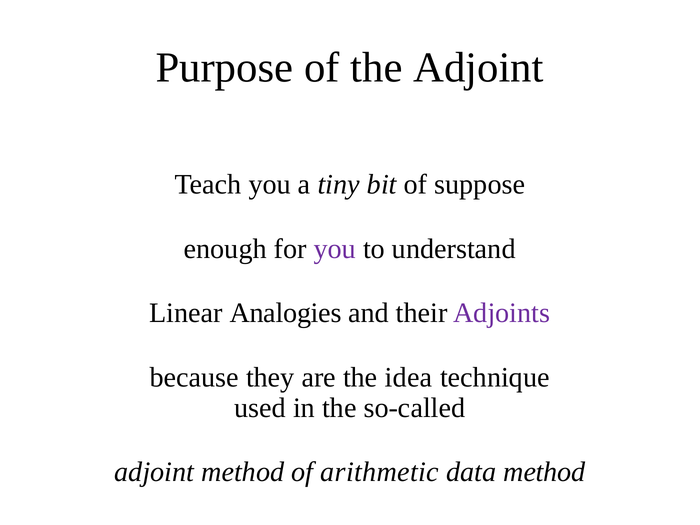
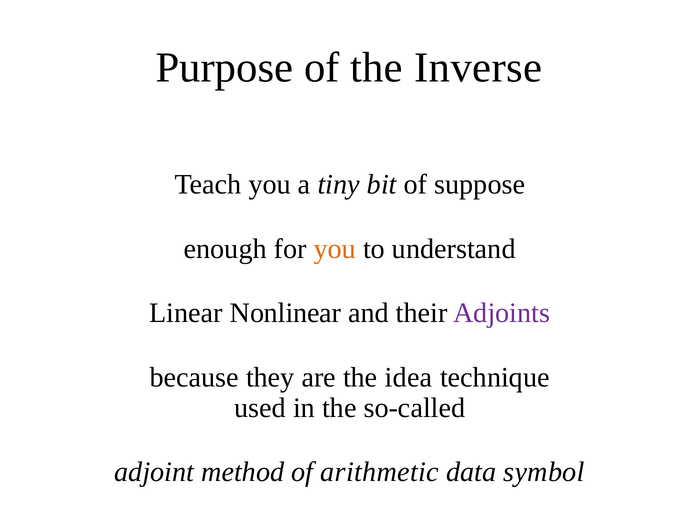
the Adjoint: Adjoint -> Inverse (478, 68)
you colour: purple -> orange (335, 249)
Analogies: Analogies -> Nonlinear (286, 313)
data method: method -> symbol (544, 472)
